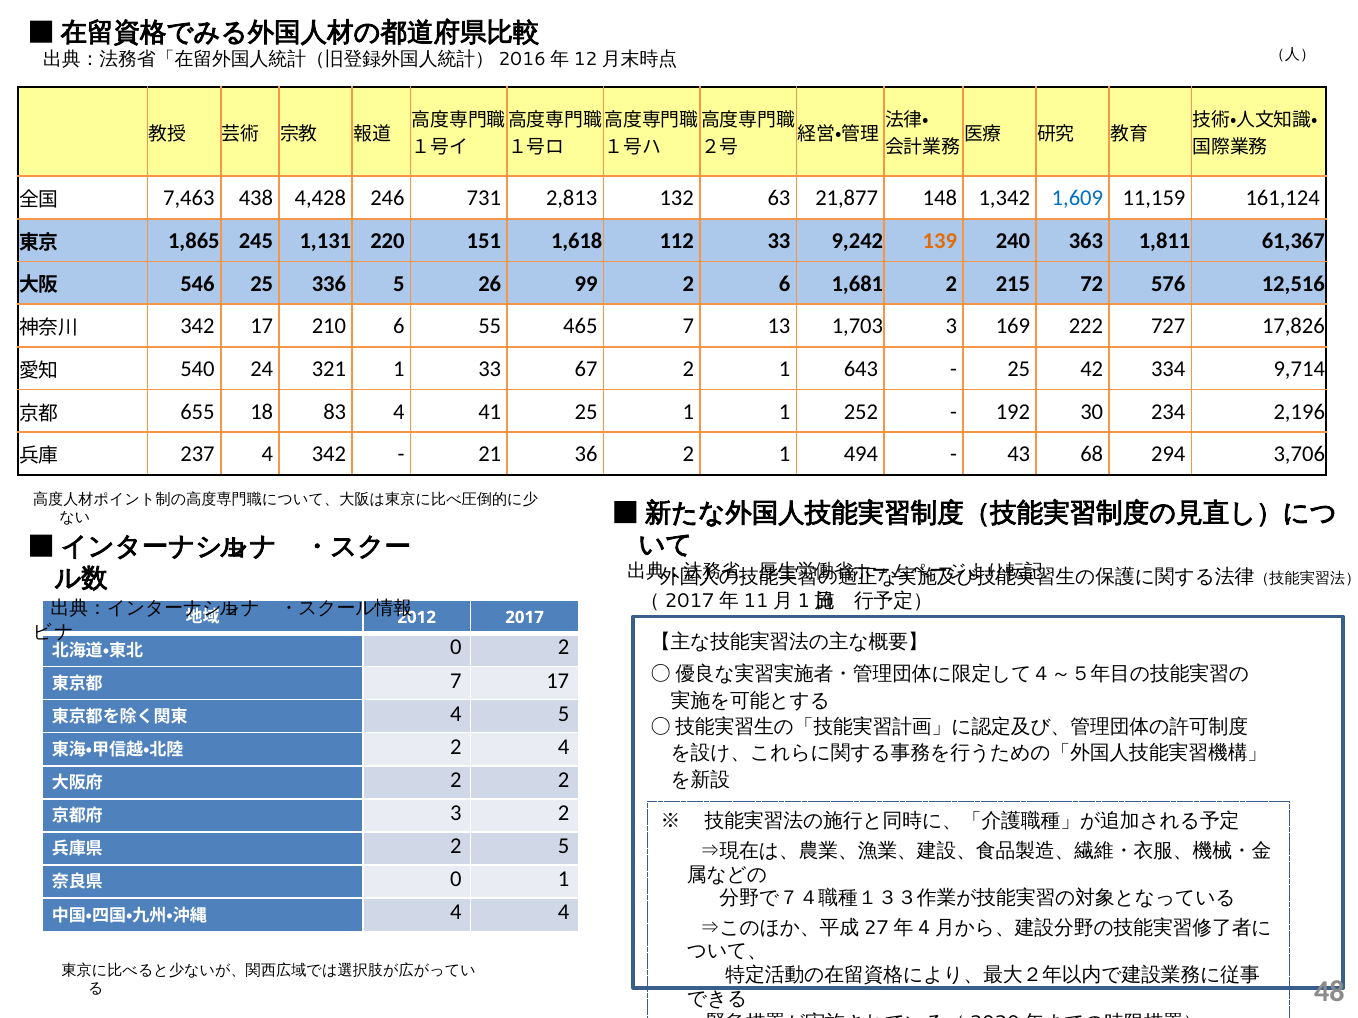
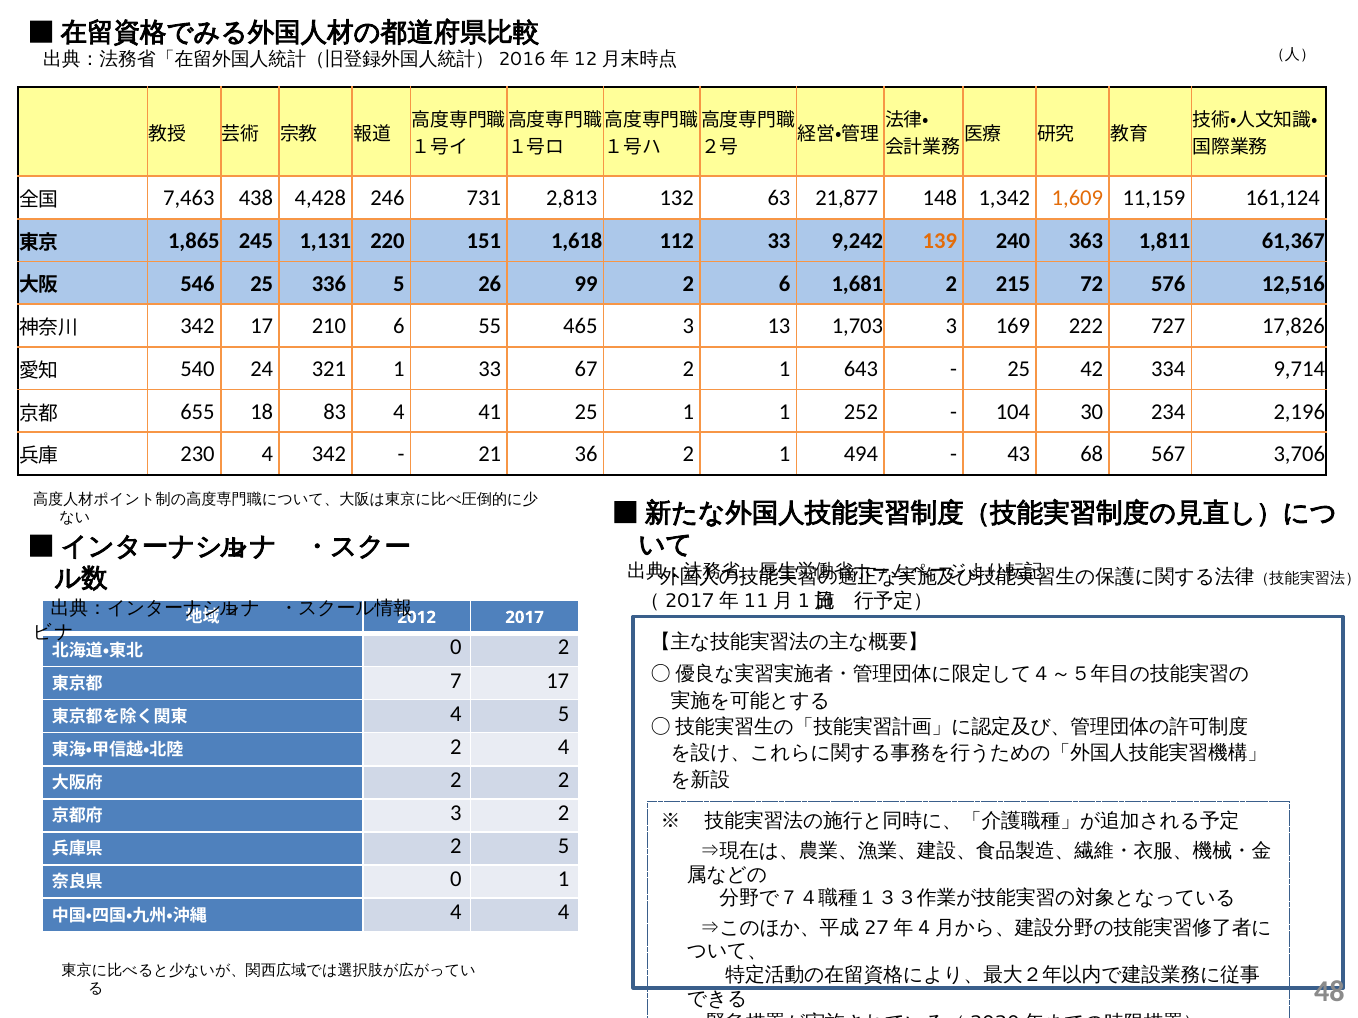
1,609 colour: blue -> orange (1077, 198)
465 7: 7 -> 3 (688, 326)
192: 192 -> 104 (1013, 412)
237: 237 -> 230 (197, 455)
294: 294 -> 567 (1168, 455)
